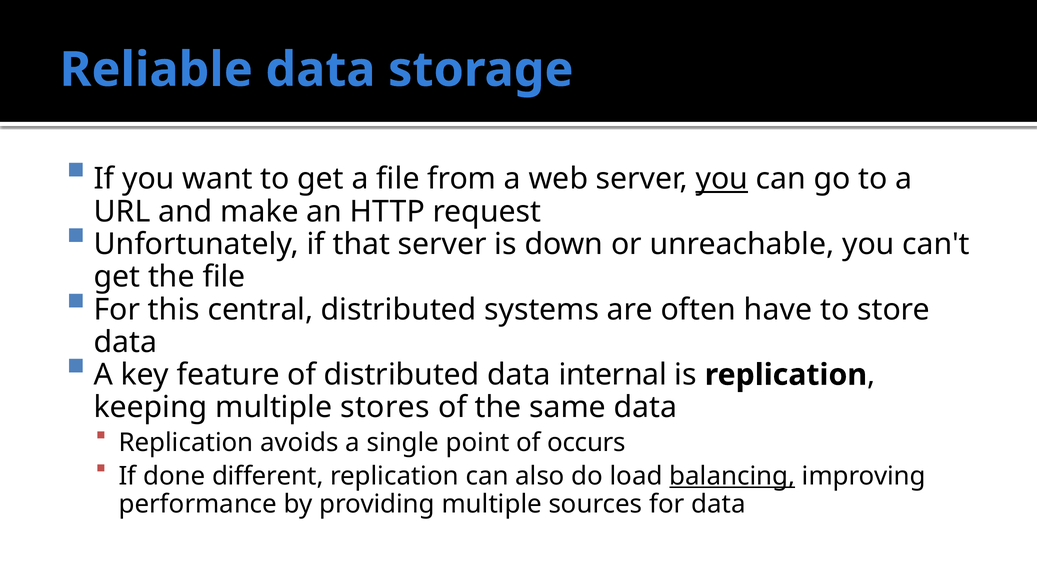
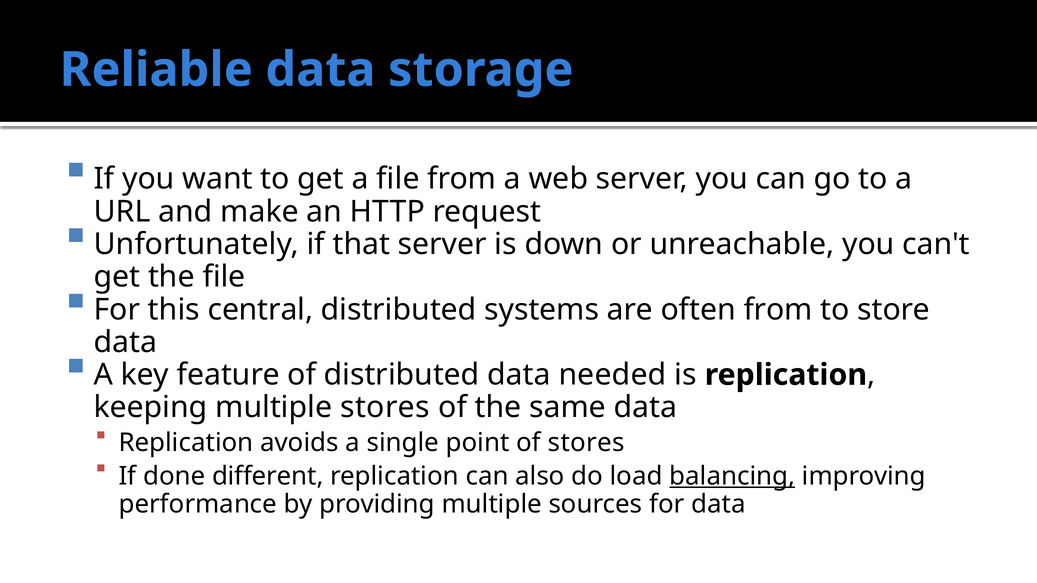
you underline: present -> none (722, 179)
often have: have -> from (778, 310)
internal: internal -> needed (613, 375)
of occurs: occurs -> stores (586, 443)
